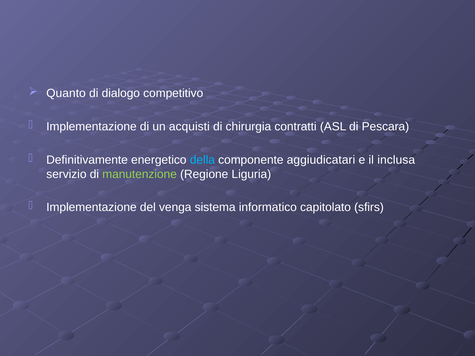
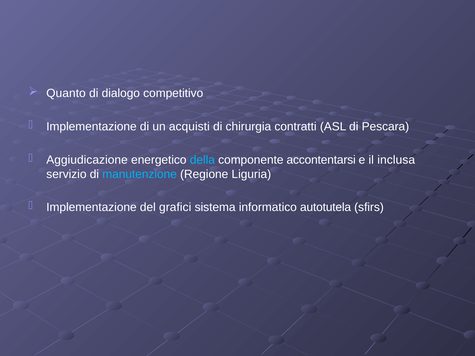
Definitivamente: Definitivamente -> Aggiudicazione (87, 160)
aggiudicatari: aggiudicatari -> accontentarsi (321, 160)
manutenzione colour: light green -> light blue (140, 174)
venga: venga -> grafici (175, 207)
capitolato: capitolato -> autotutela (326, 207)
